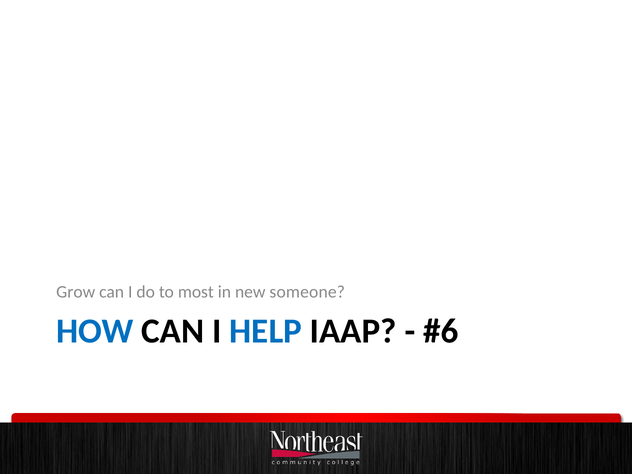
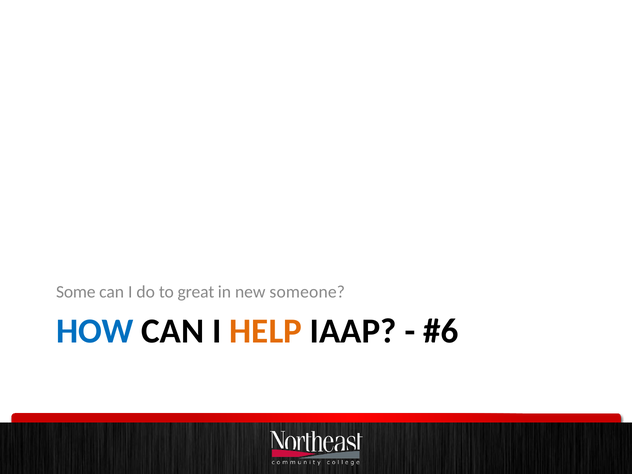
Grow: Grow -> Some (76, 292)
most: most -> great (196, 292)
HELP colour: blue -> orange (266, 331)
